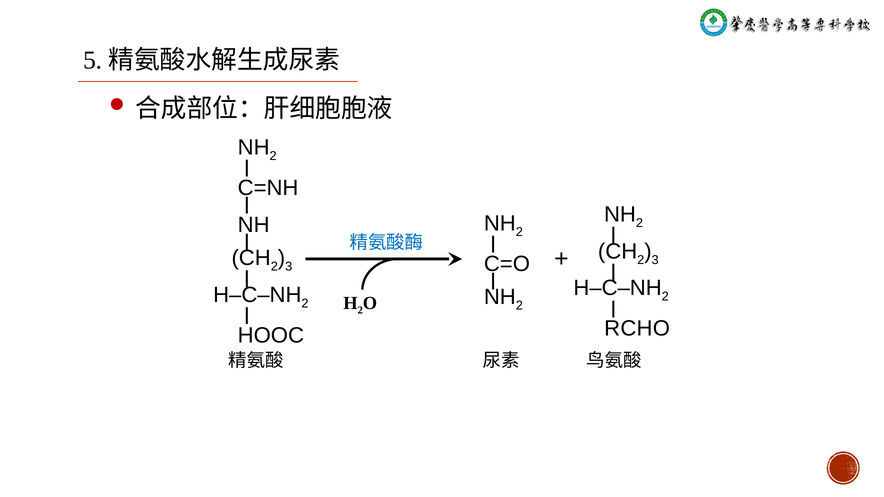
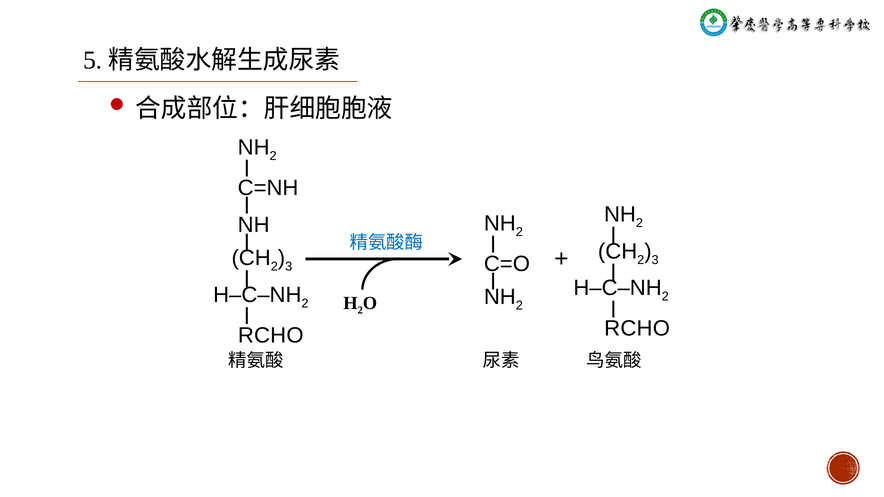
HOOC: HOOC -> RCHO (271, 336)
